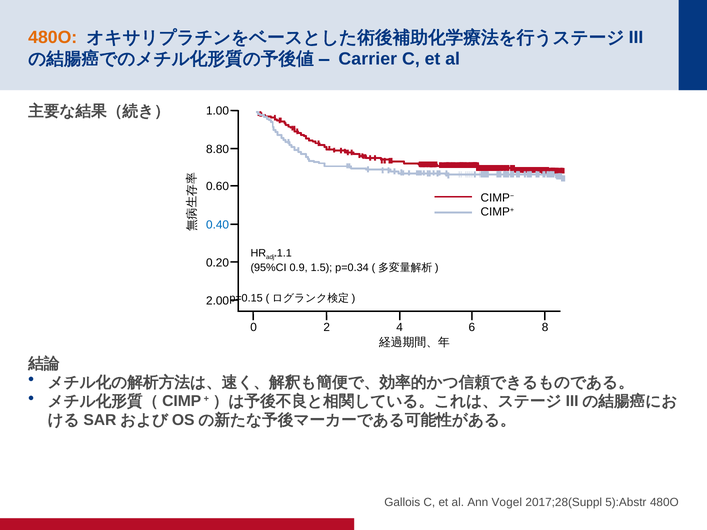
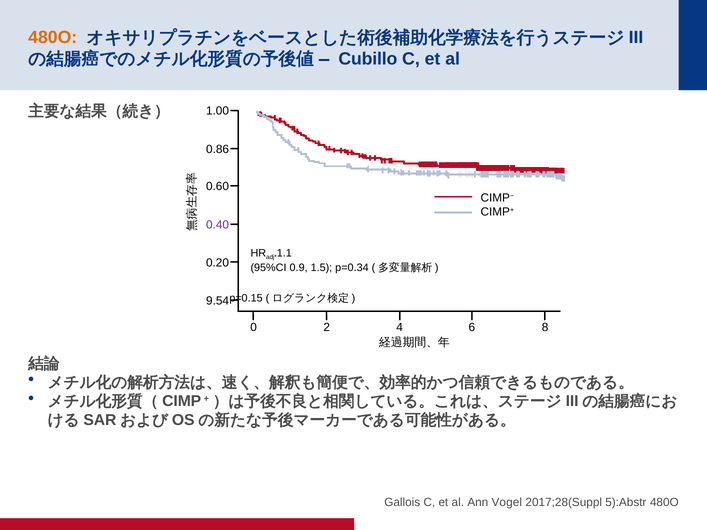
Carrier: Carrier -> Cubillo (368, 59)
8.80: 8.80 -> 0.86 (218, 149)
0.40 colour: blue -> purple (218, 225)
2.00: 2.00 -> 9.54 (218, 301)
